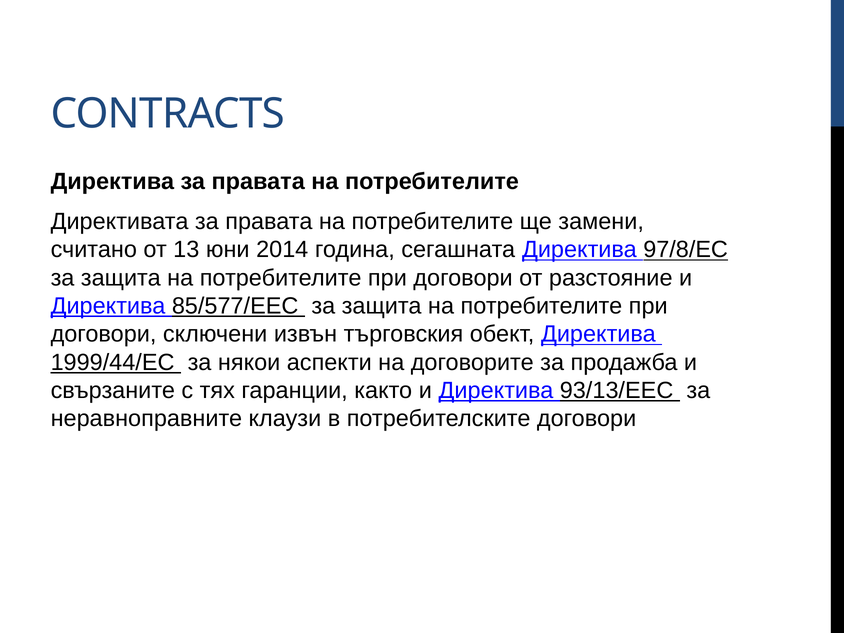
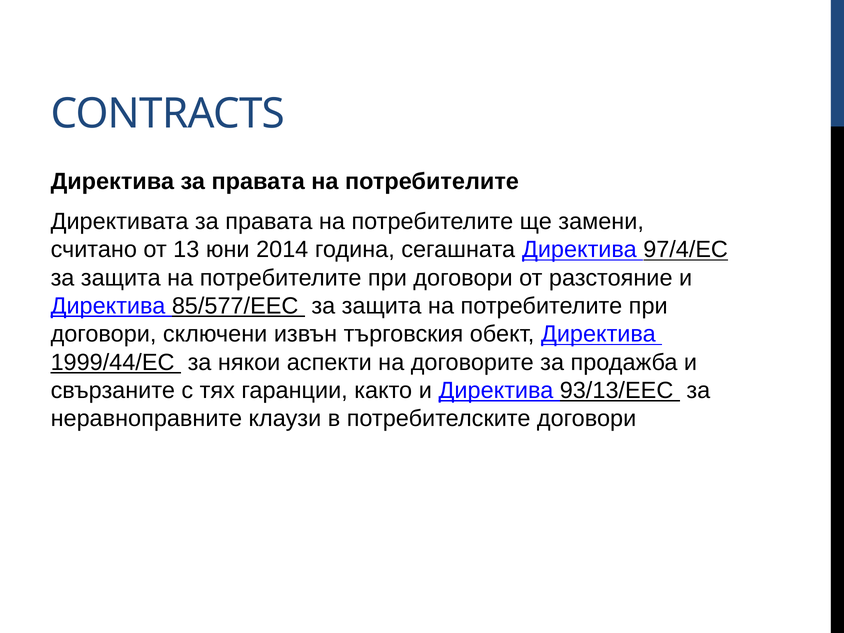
97/8/EC: 97/8/EC -> 97/4/EC (686, 250)
